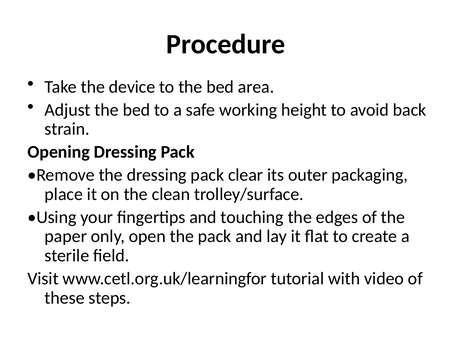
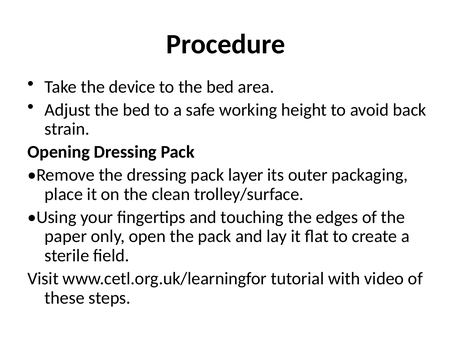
clear: clear -> layer (246, 175)
